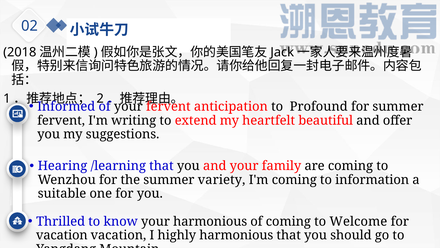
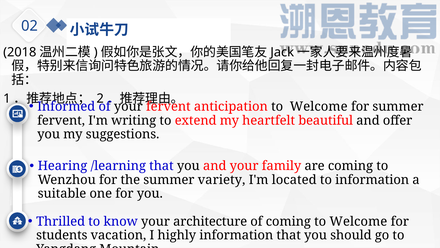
anticipation to Profound: Profound -> Welcome (319, 106)
I'm coming: coming -> located (294, 179)
your harmonious: harmonious -> architecture (210, 221)
vacation: vacation -> students (62, 235)
highly harmonious: harmonious -> information (236, 235)
